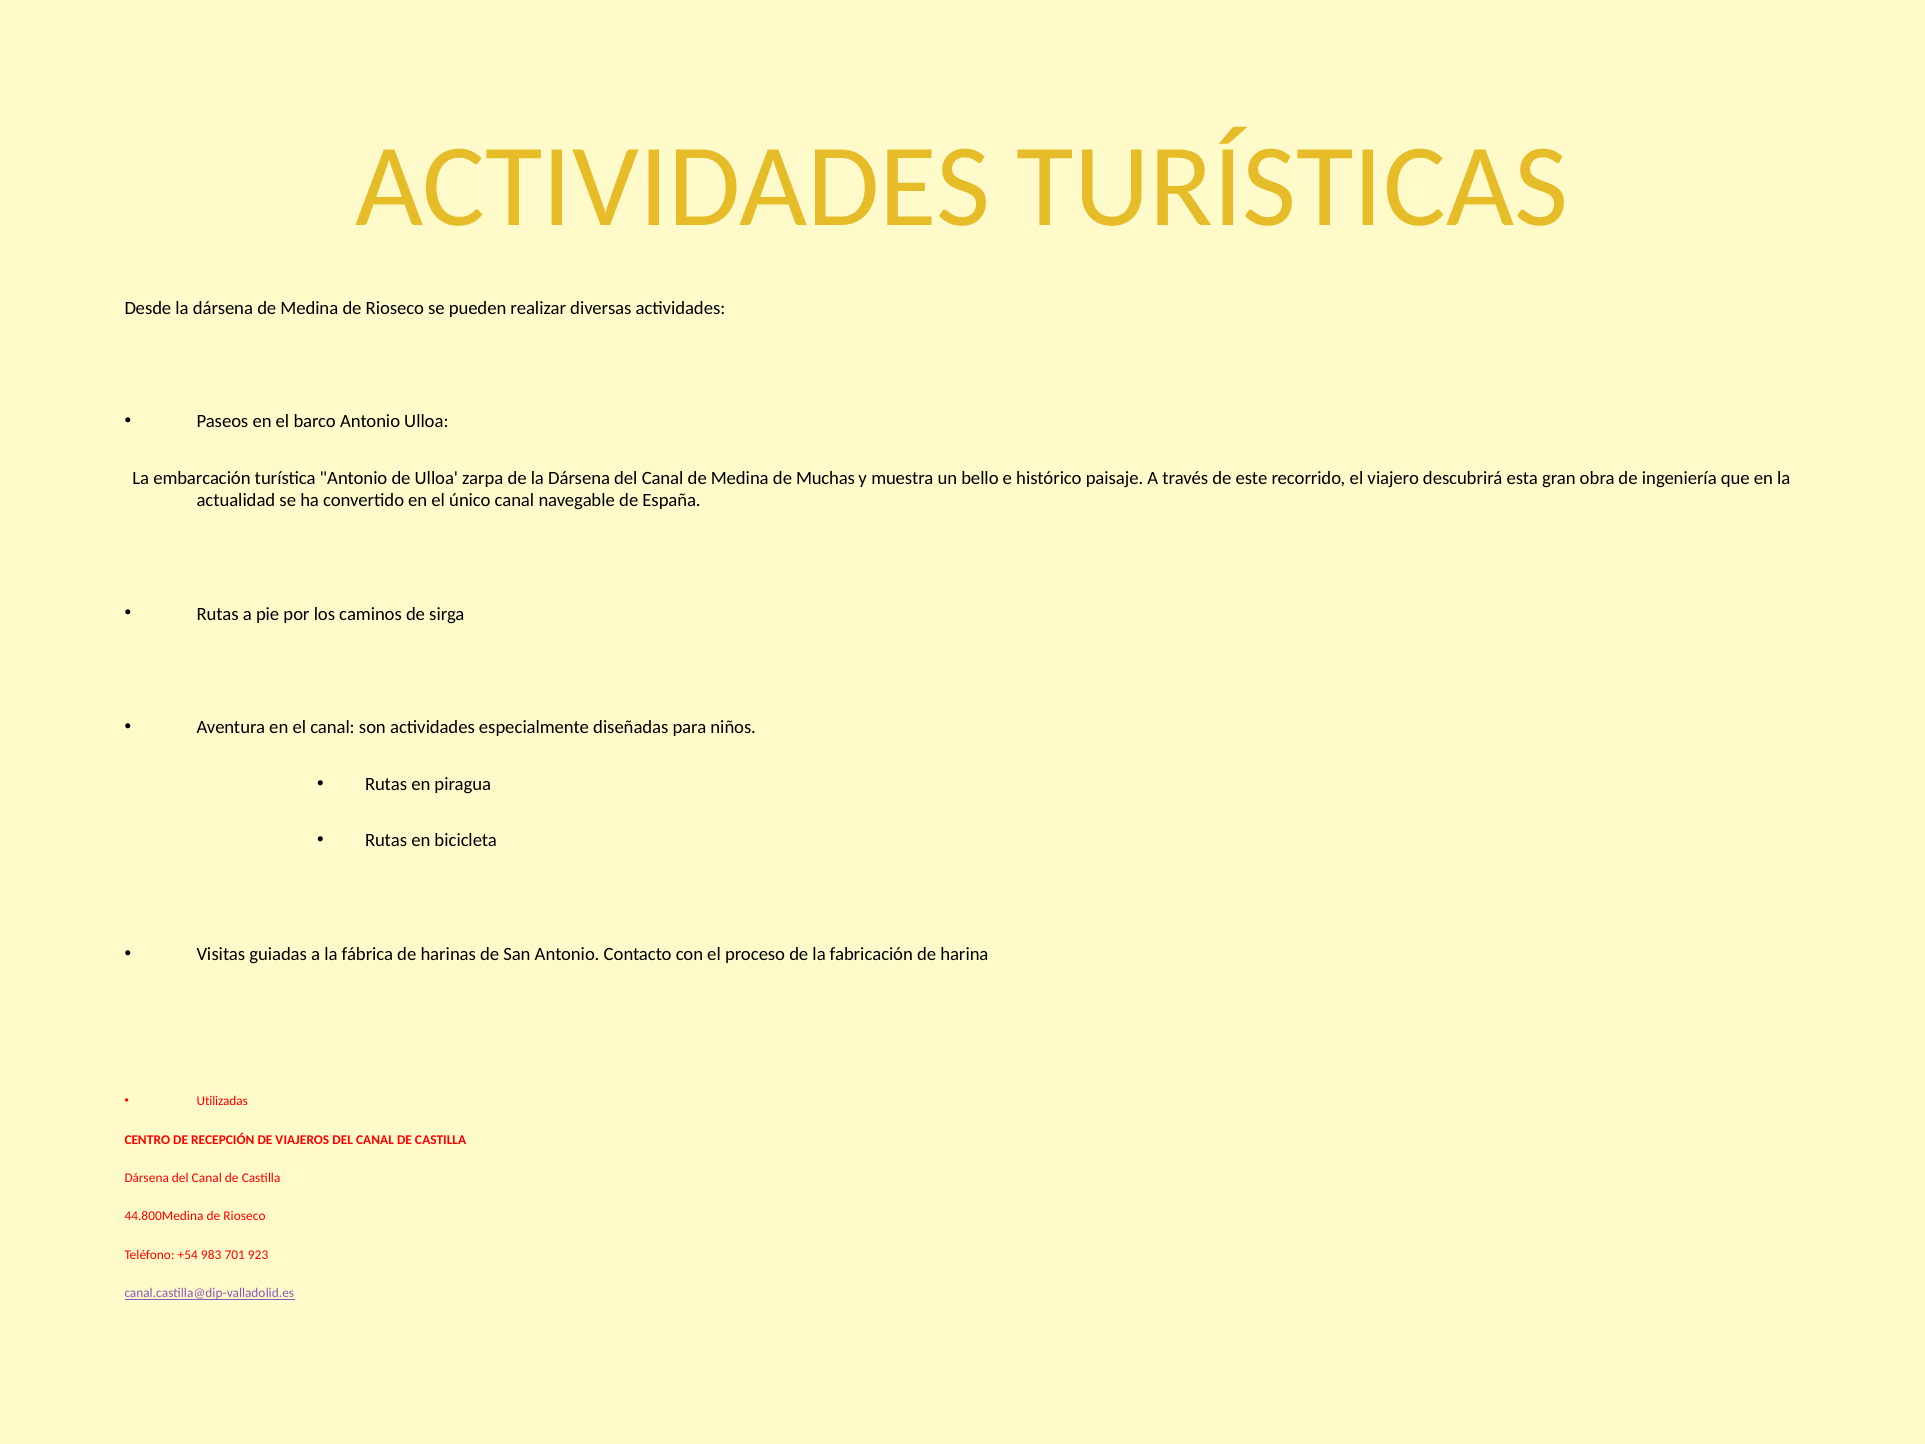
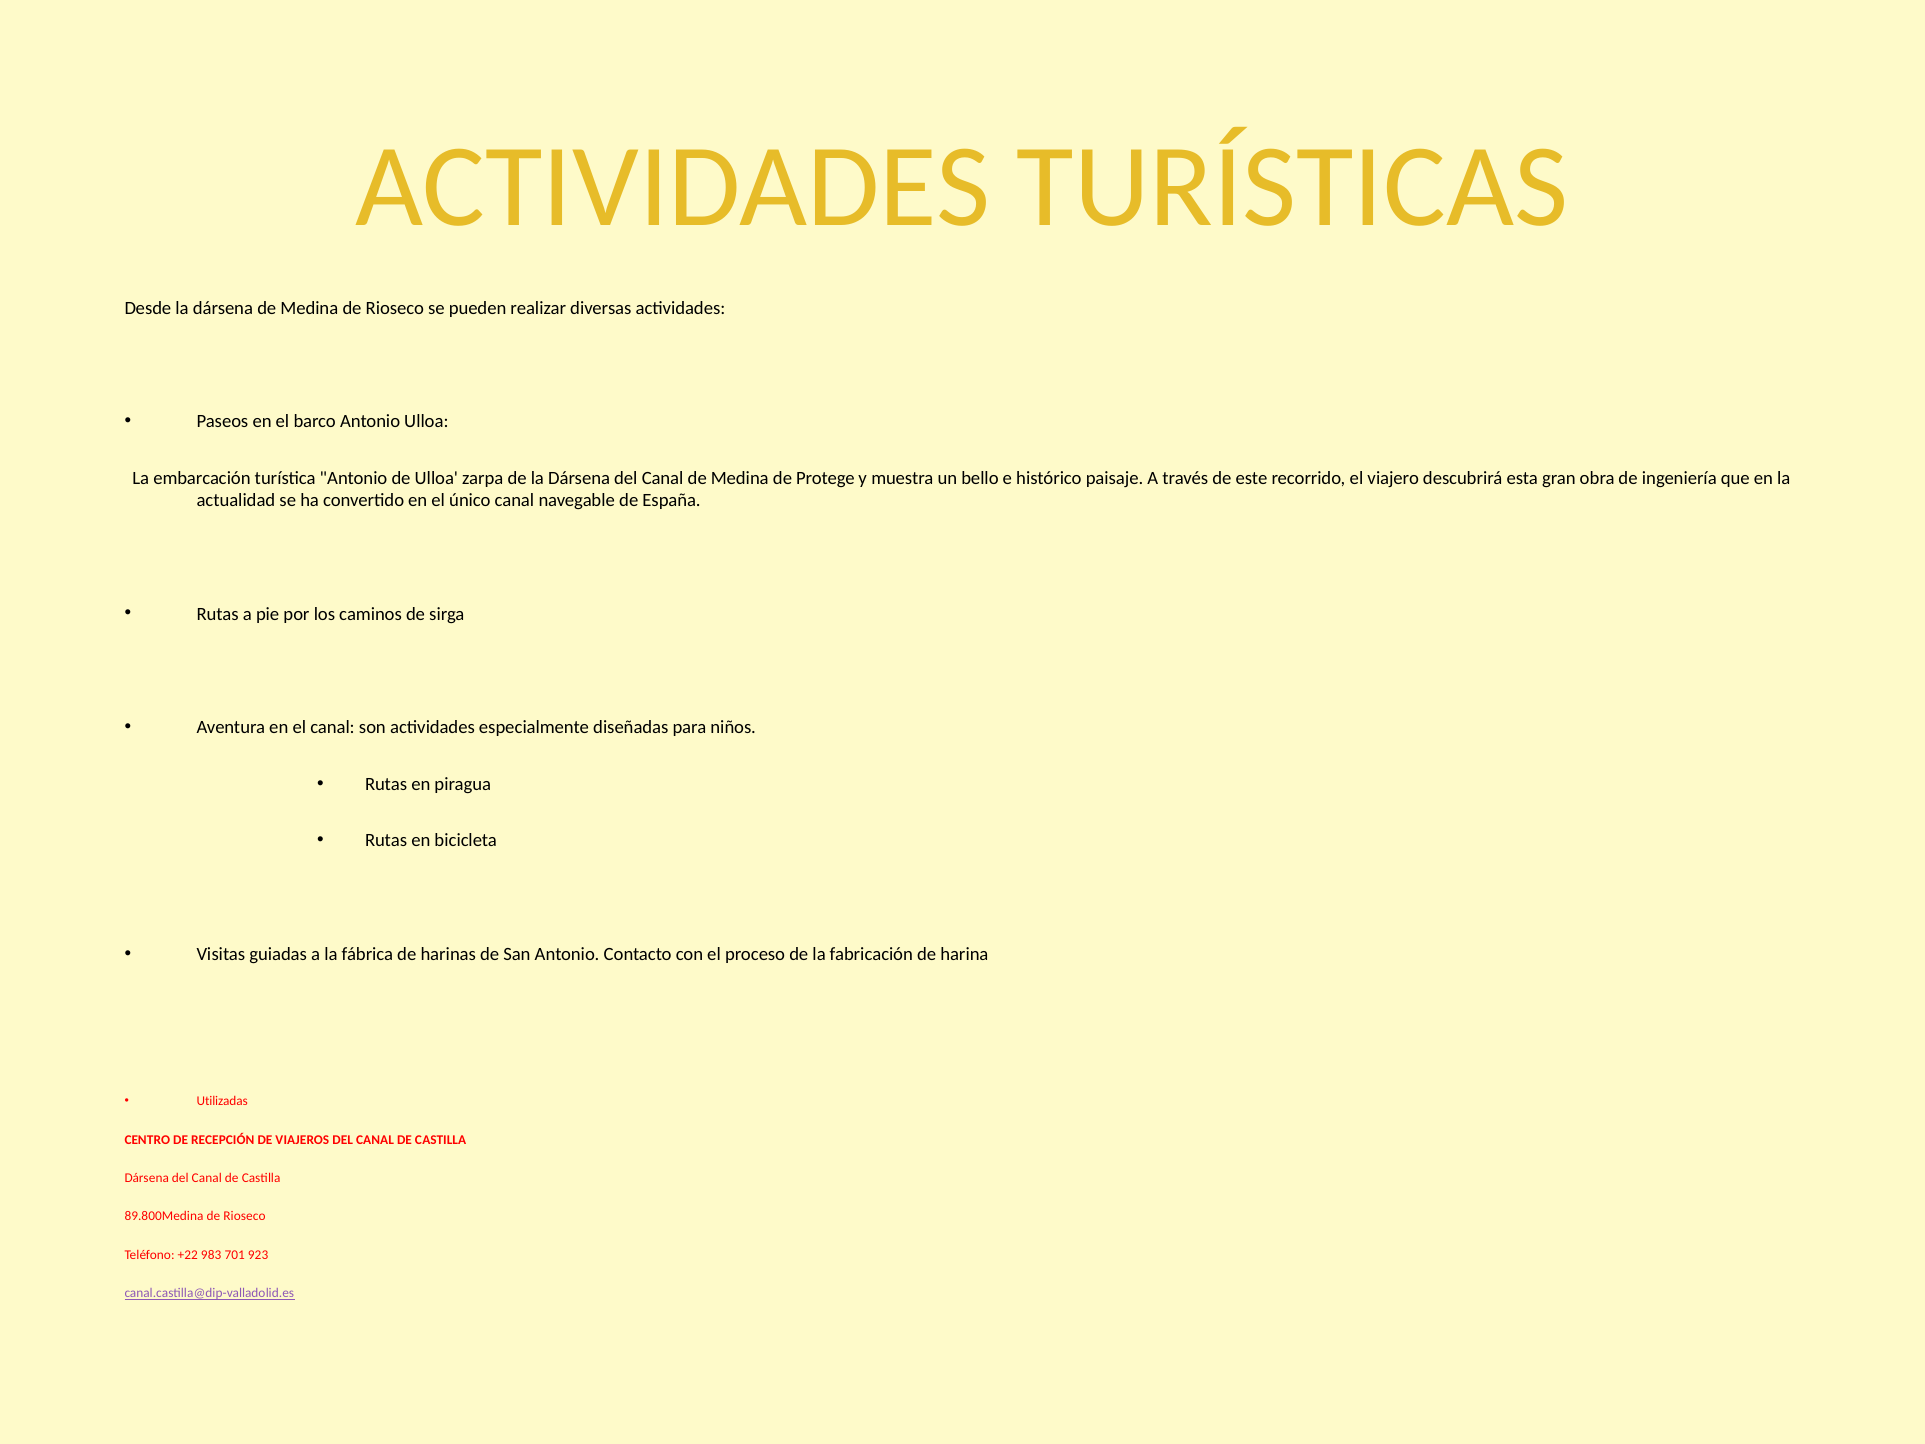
Muchas: Muchas -> Protege (825, 478)
44.800Medina: 44.800Medina -> 89.800Medina (164, 1216)
+54: +54 -> +22 (188, 1255)
